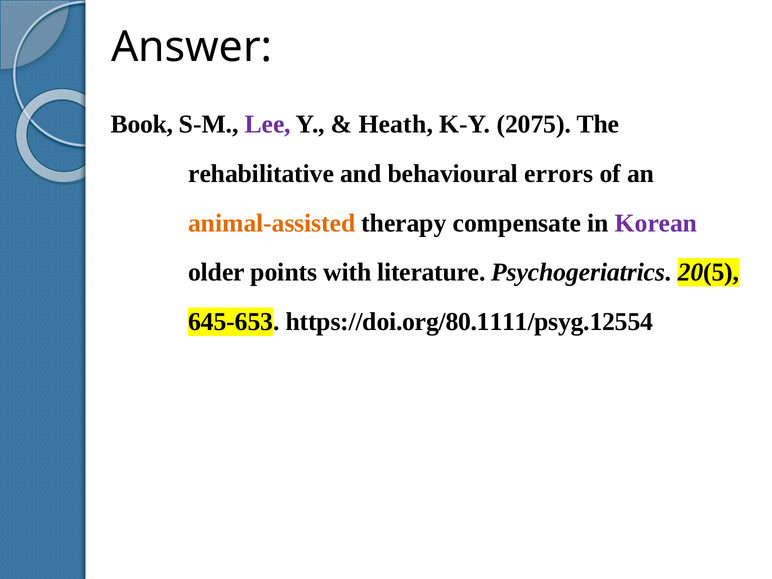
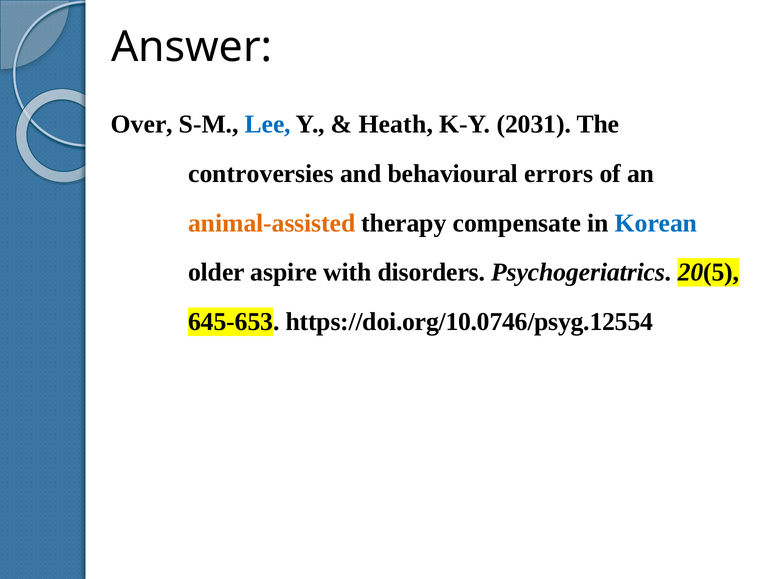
Book: Book -> Over (142, 124)
Lee colour: purple -> blue (268, 124)
2075: 2075 -> 2031 (534, 124)
rehabilitative: rehabilitative -> controversies (261, 174)
Korean colour: purple -> blue (656, 223)
points: points -> aspire (284, 272)
literature: literature -> disorders (431, 272)
https://doi.org/80.1111/psyg.12554: https://doi.org/80.1111/psyg.12554 -> https://doi.org/10.0746/psyg.12554 (469, 322)
